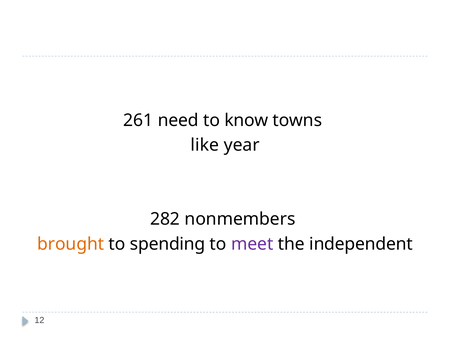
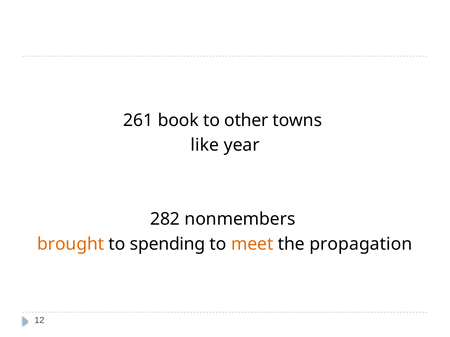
need: need -> book (178, 120)
know: know -> other (246, 120)
meet colour: purple -> orange (252, 244)
independent: independent -> propagation (361, 244)
